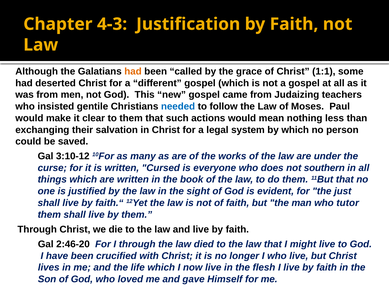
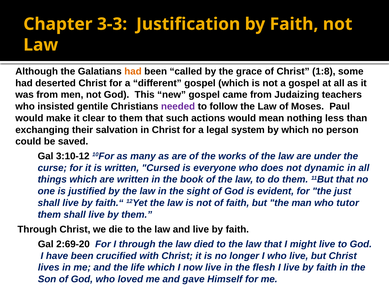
4-3: 4-3 -> 3-3 (112, 24)
1:1: 1:1 -> 1:8 (324, 71)
needed colour: blue -> purple (178, 106)
southern: southern -> dynamic (324, 168)
2:46-20: 2:46-20 -> 2:69-20 (73, 244)
